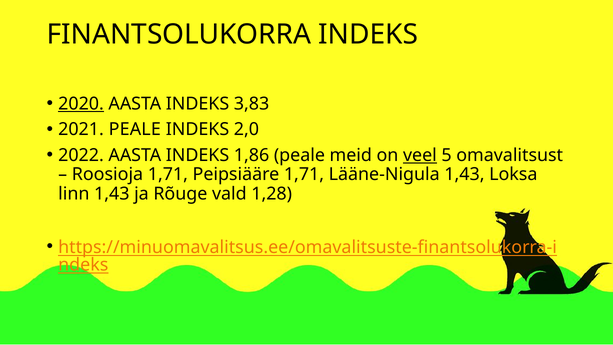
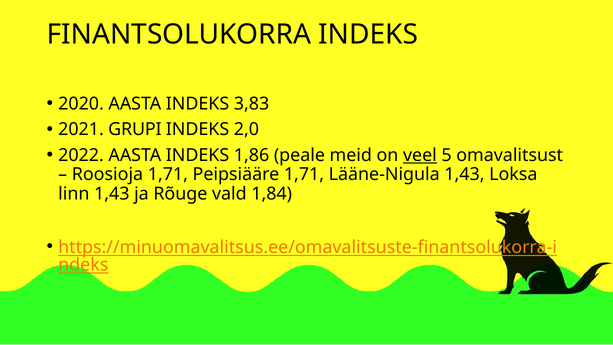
2020 underline: present -> none (81, 104)
2021 PEALE: PEALE -> GRUPI (135, 129)
1,28: 1,28 -> 1,84 (272, 194)
